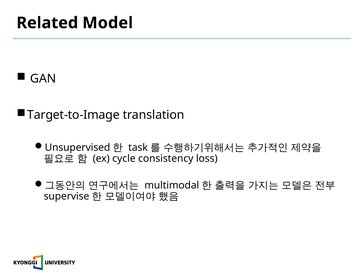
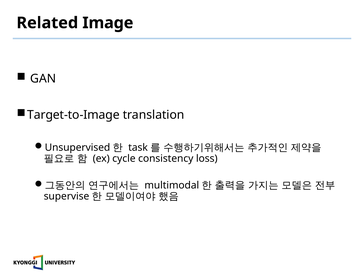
Model: Model -> Image (108, 23)
